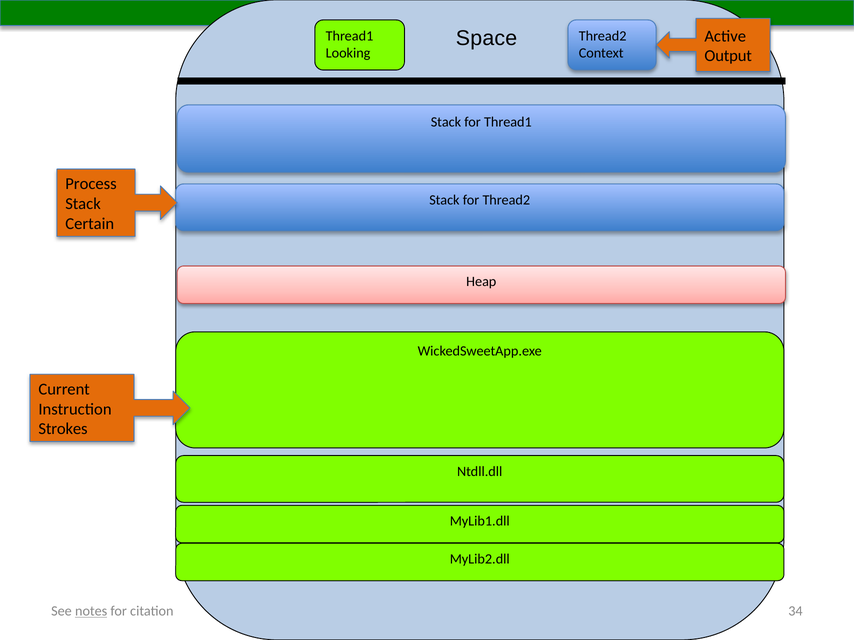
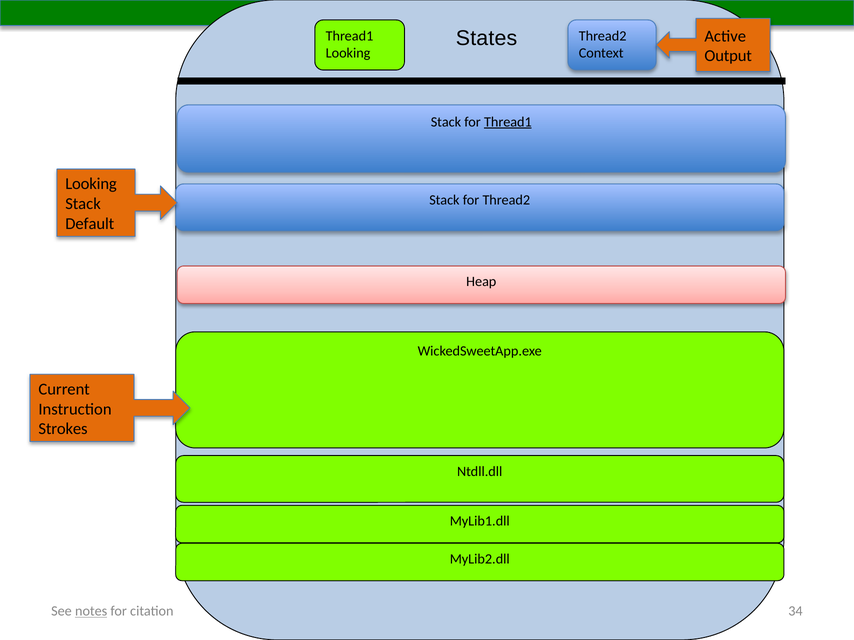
Space: Space -> States (487, 38)
Thread1 underline: none -> present (508, 122)
Process: Process -> Looking (91, 184)
Certain: Certain -> Default (90, 224)
